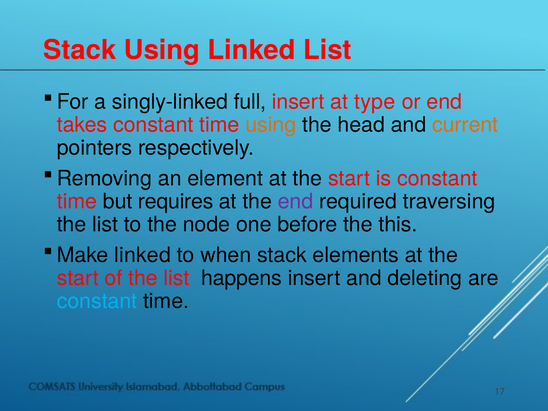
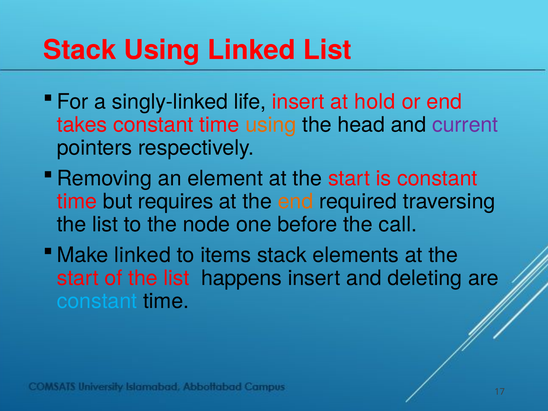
full: full -> life (250, 102)
type: type -> hold (375, 102)
current colour: orange -> purple (465, 125)
end colour: purple -> orange (296, 201)
this: this -> call (398, 224)
when: when -> items (226, 255)
